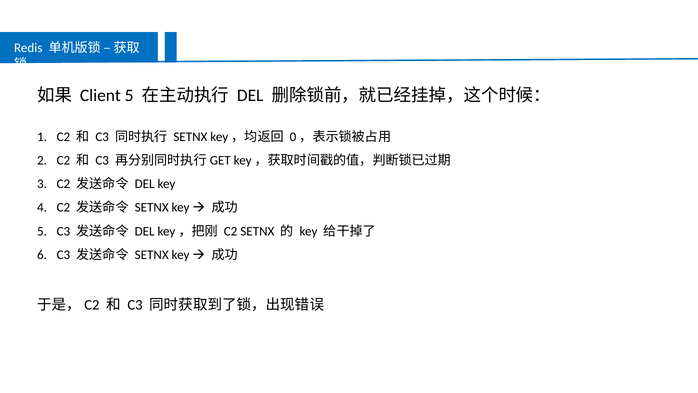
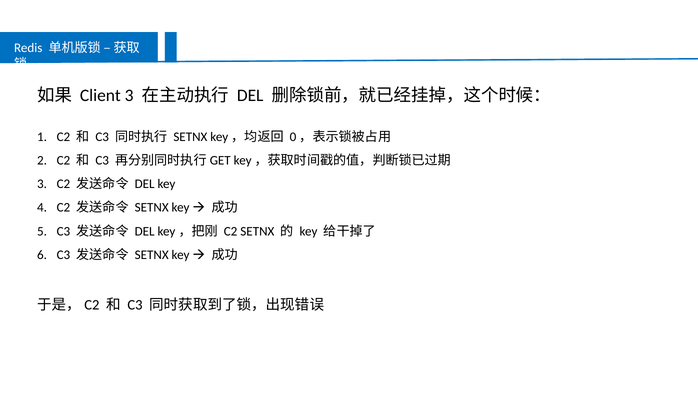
Client 5: 5 -> 3 (129, 95)
